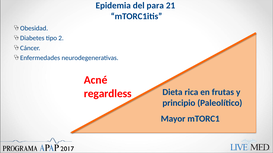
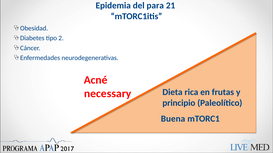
regardless: regardless -> necessary (108, 94)
Mayor: Mayor -> Buena (173, 119)
